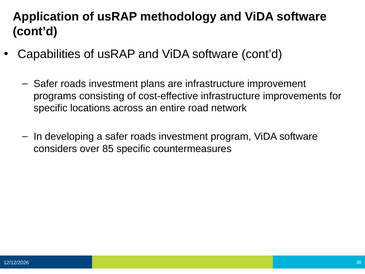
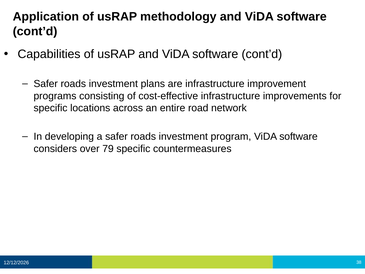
85: 85 -> 79 (108, 149)
